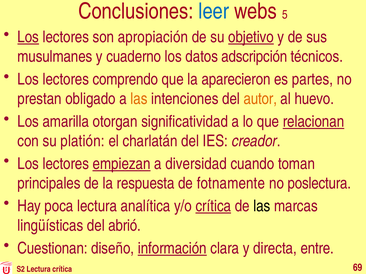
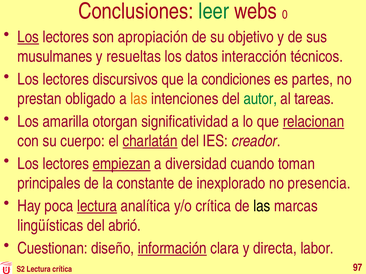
leer colour: blue -> green (214, 11)
5: 5 -> 0 (285, 15)
objetivo underline: present -> none (251, 37)
cuaderno: cuaderno -> resueltas (134, 57)
adscripción: adscripción -> interacción (254, 57)
comprendo: comprendo -> discursivos (125, 79)
aparecieron: aparecieron -> condiciones (236, 79)
autor colour: orange -> green (260, 99)
huevo: huevo -> tareas (314, 99)
platión: platión -> cuerpo (83, 141)
charlatán underline: none -> present (150, 141)
respuesta: respuesta -> constante (146, 184)
fotnamente: fotnamente -> inexplorado (231, 184)
poslectura: poslectura -> presencia (319, 184)
lectura underline: none -> present (97, 206)
crítica underline: present -> none (213, 206)
entre: entre -> labor (317, 249)
69: 69 -> 97 (358, 268)
